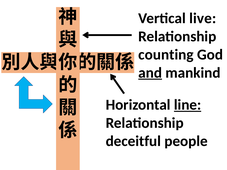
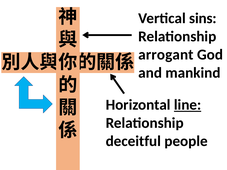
live: live -> sins (203, 18)
counting: counting -> arrogant (166, 55)
and underline: present -> none (150, 73)
